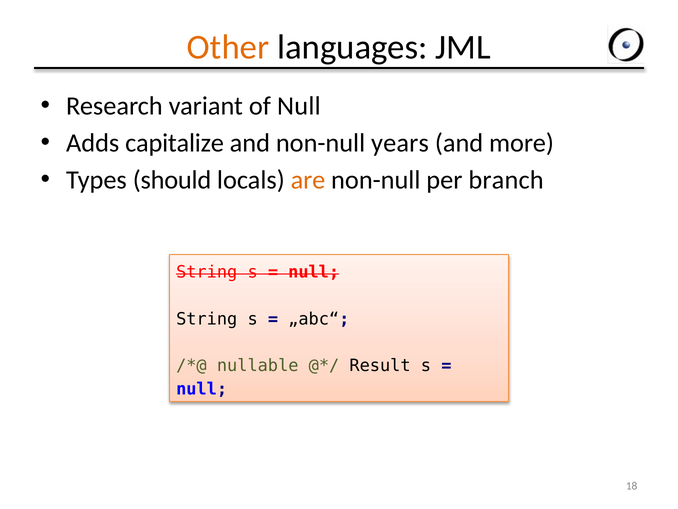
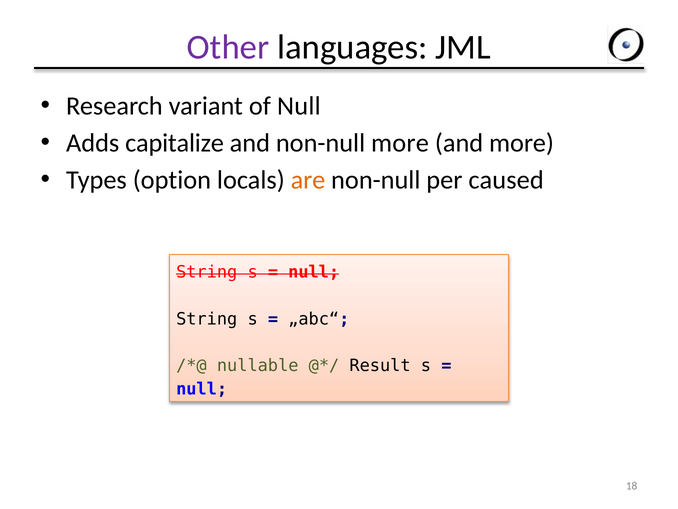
Other colour: orange -> purple (228, 47)
non-null years: years -> more (400, 143)
should: should -> option (172, 180)
branch: branch -> caused (506, 180)
